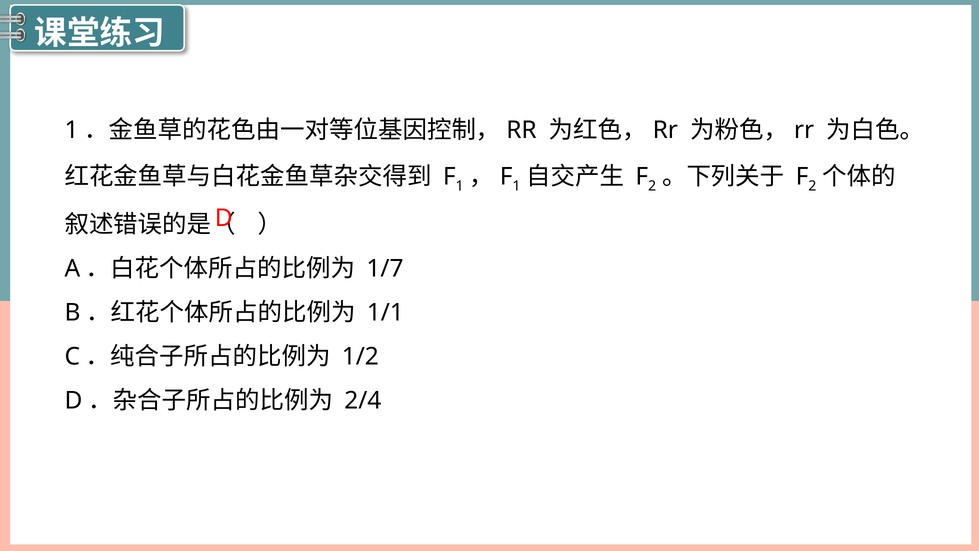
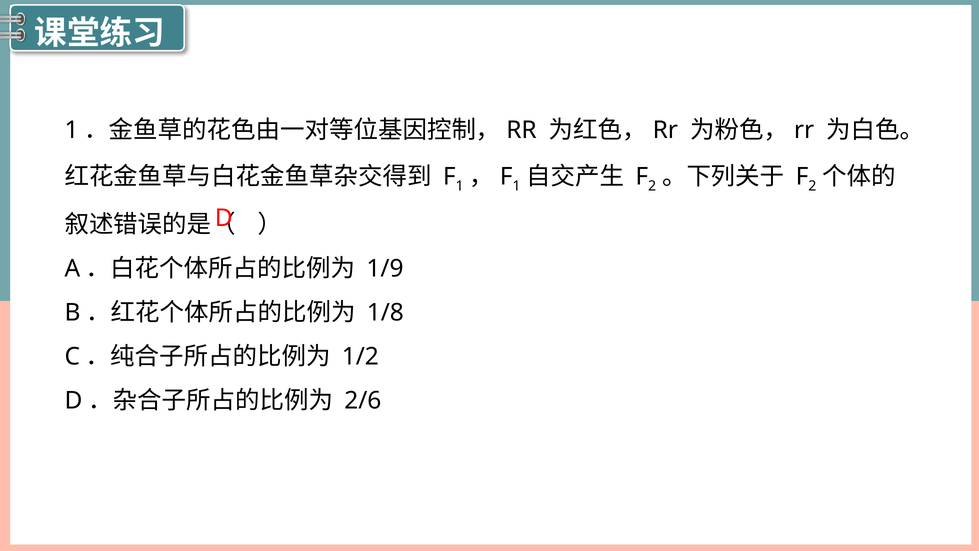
1/7: 1/7 -> 1/9 (385, 269)
1/1: 1/1 -> 1/8 (385, 313)
2/4: 2/4 -> 2/6 (363, 401)
